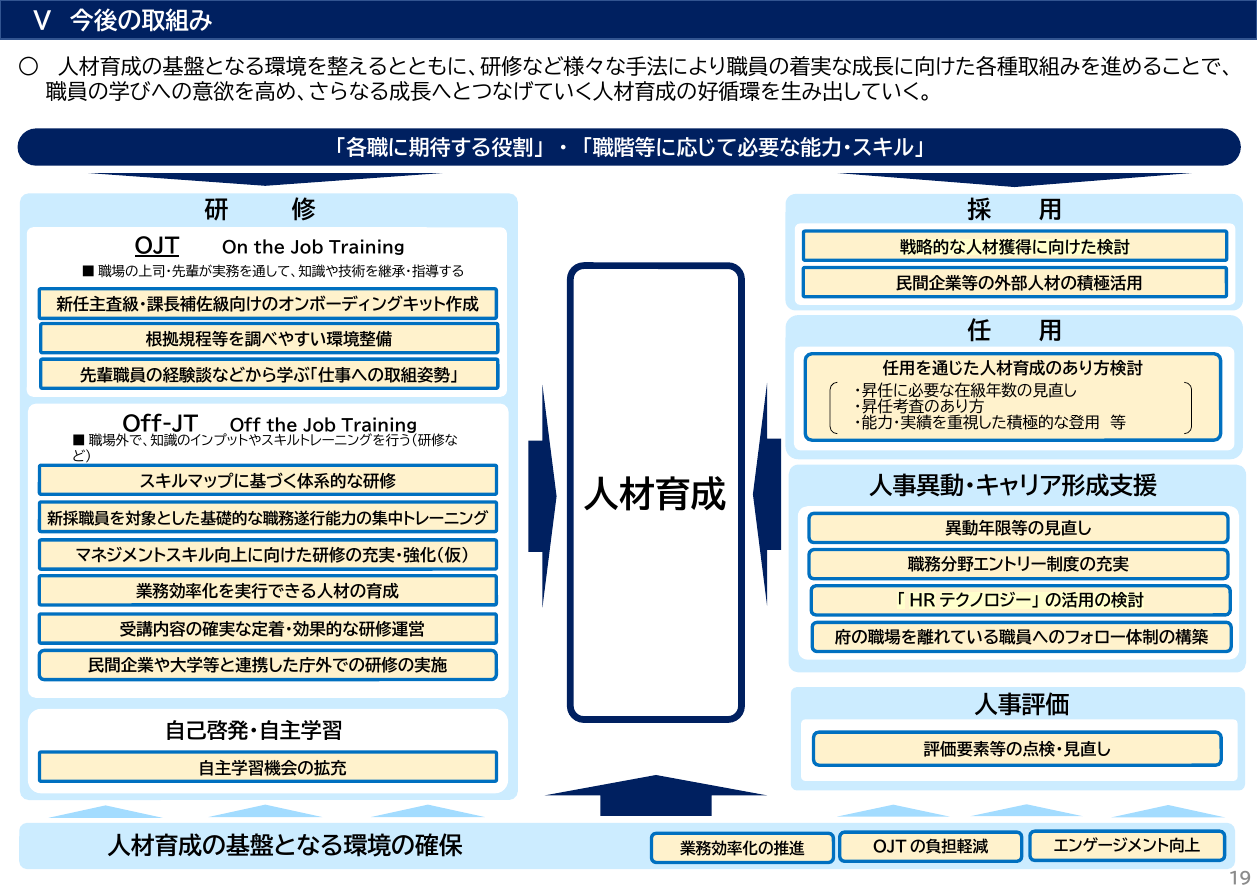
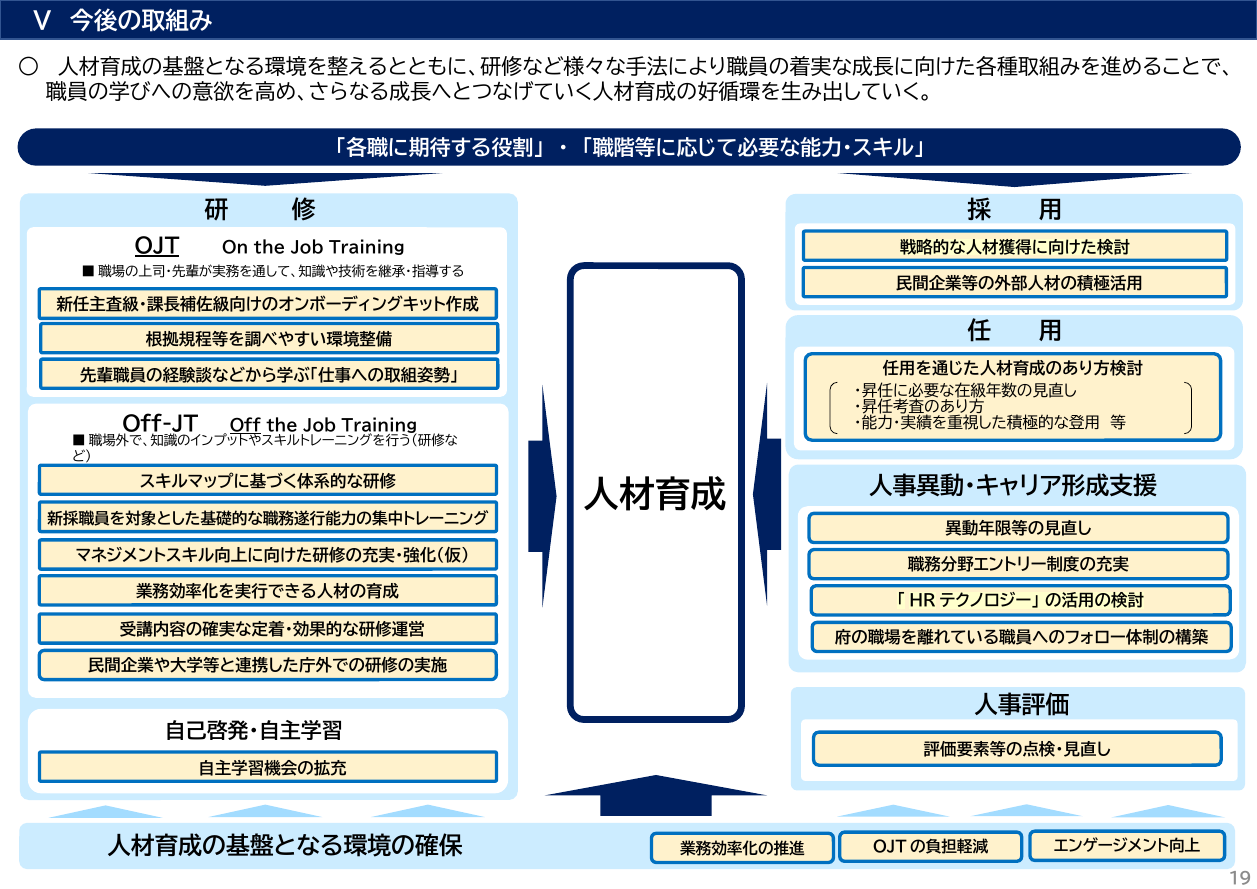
Off underline: none -> present (245, 426)
